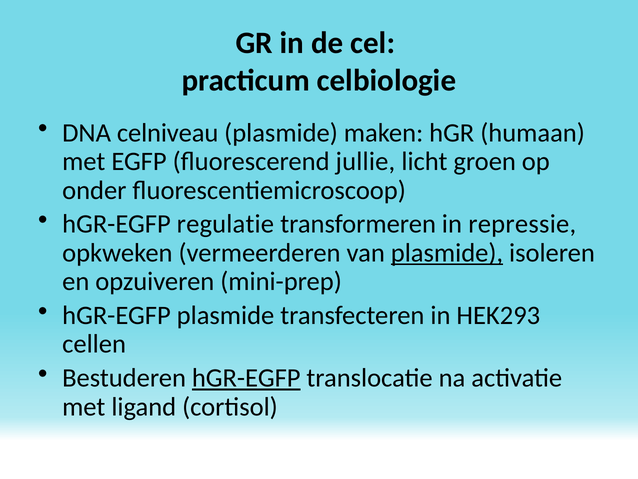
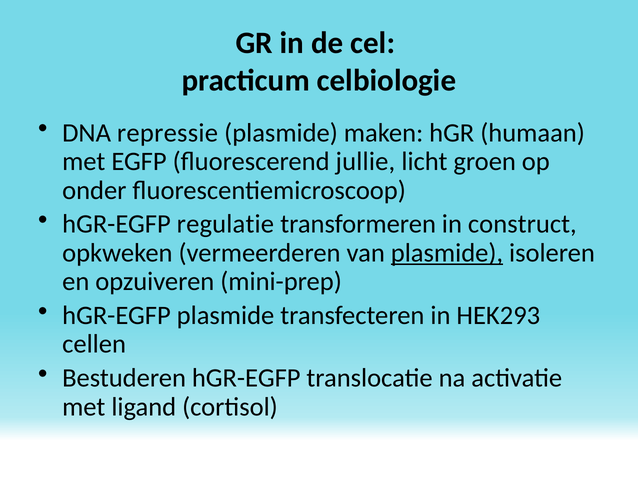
celniveau: celniveau -> repressie (167, 133)
repressie: repressie -> construct (522, 224)
hGR-EGFP underline: present -> none (246, 378)
